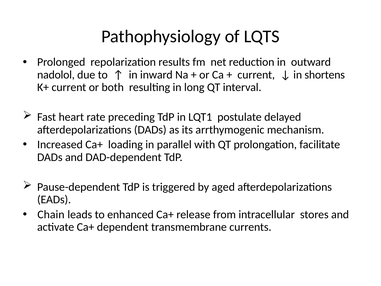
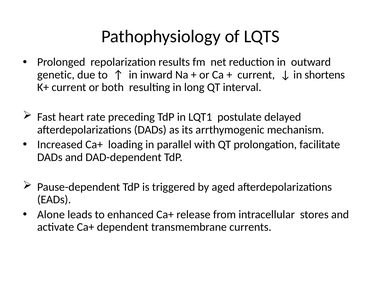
nadolol: nadolol -> genetic (56, 75)
Chain: Chain -> Alone (51, 214)
